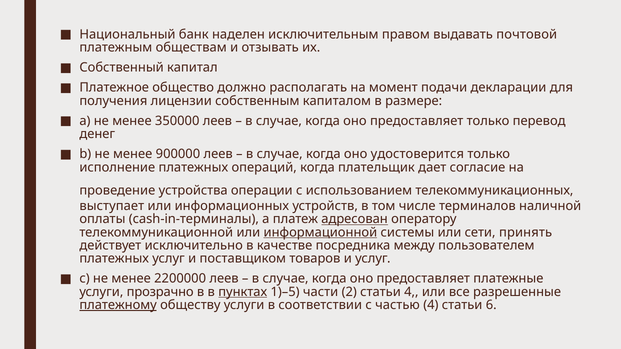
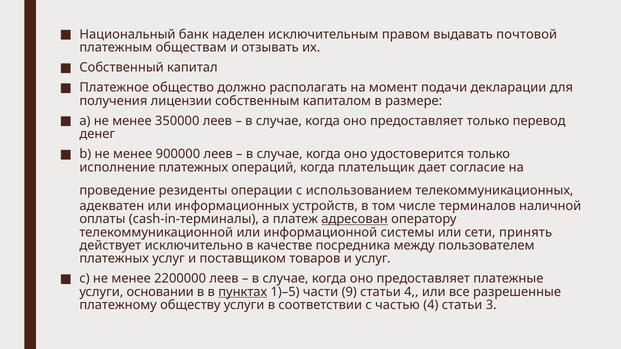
устройства: устройства -> резиденты (193, 191)
выступает: выступает -> адекватен (112, 206)
информационной underline: present -> none (320, 232)
прозрачно: прозрачно -> основании (160, 292)
2: 2 -> 9 (349, 292)
платежному underline: present -> none (118, 305)
6: 6 -> 3 (491, 305)
